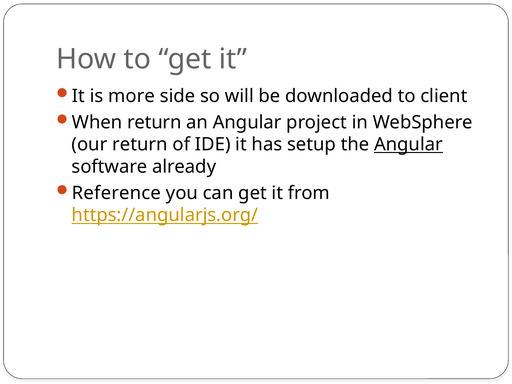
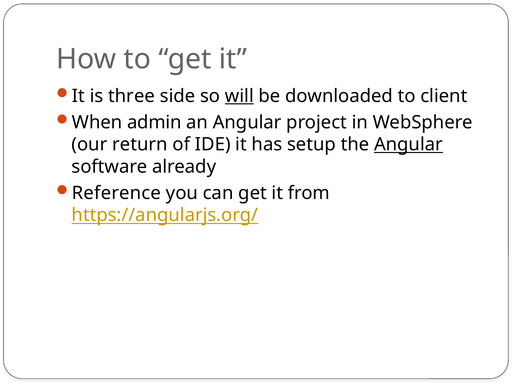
more: more -> three (132, 96)
will underline: none -> present (239, 96)
When return: return -> admin (154, 122)
